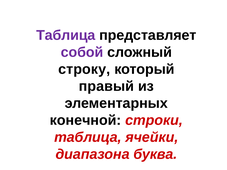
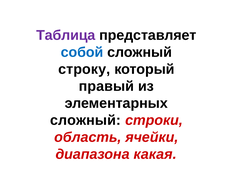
собой colour: purple -> blue (82, 52)
конечной: конечной -> сложный (85, 120)
таблица: таблица -> область (88, 137)
буква: буква -> какая (155, 154)
